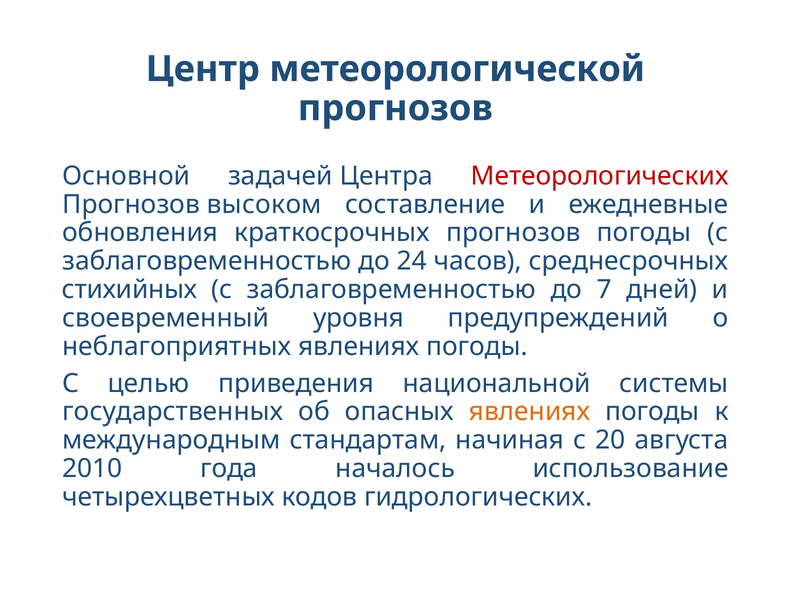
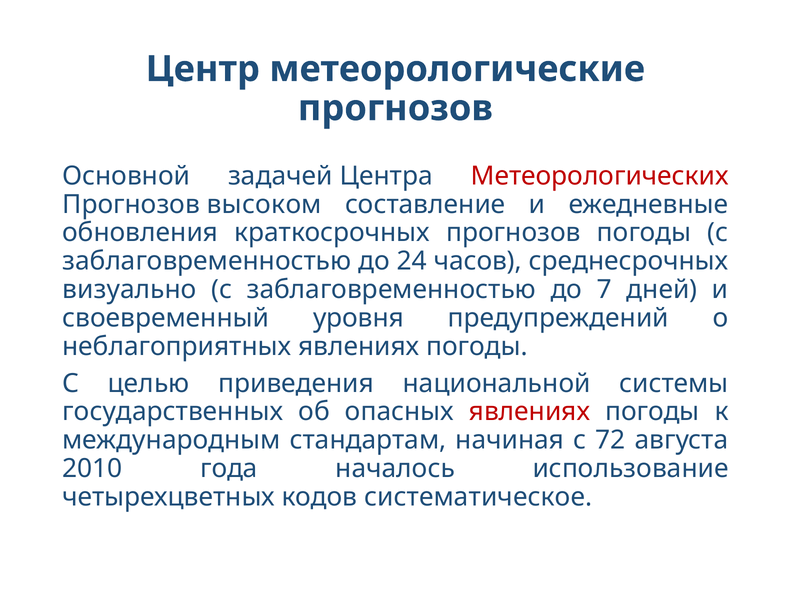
метеорологической: метеорологической -> метеорологические (457, 69)
стихийных: стихийных -> визуально (129, 290)
явлениях colour: orange -> red (530, 412)
20: 20 -> 72 (610, 440)
гидрологических: гидрологических -> систематическое (478, 497)
